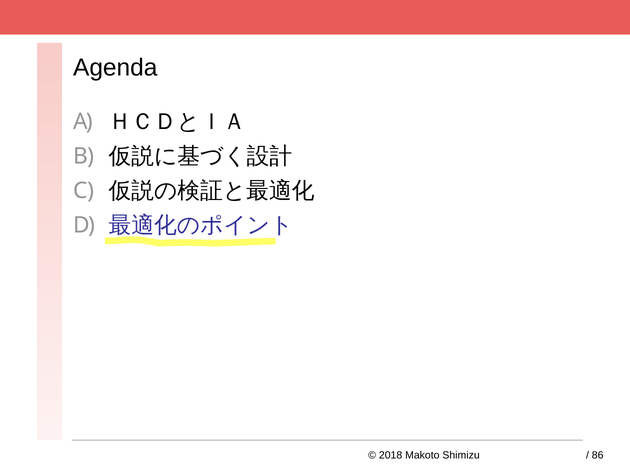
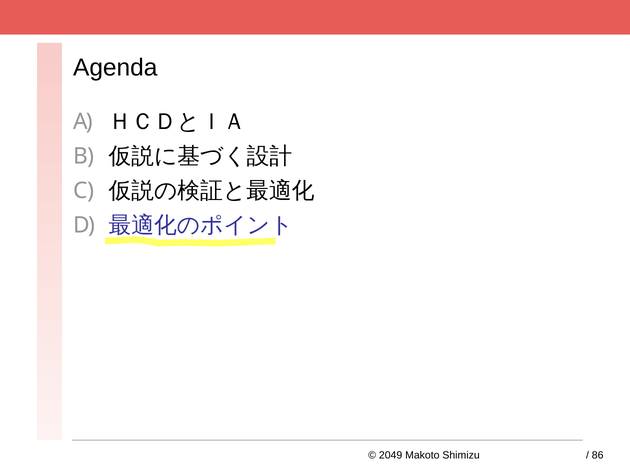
2018: 2018 -> 2049 (391, 455)
